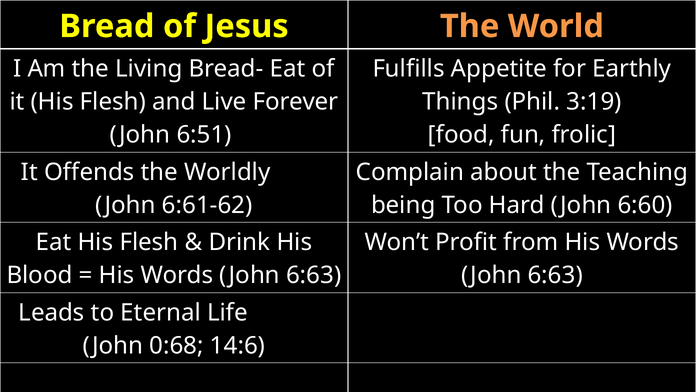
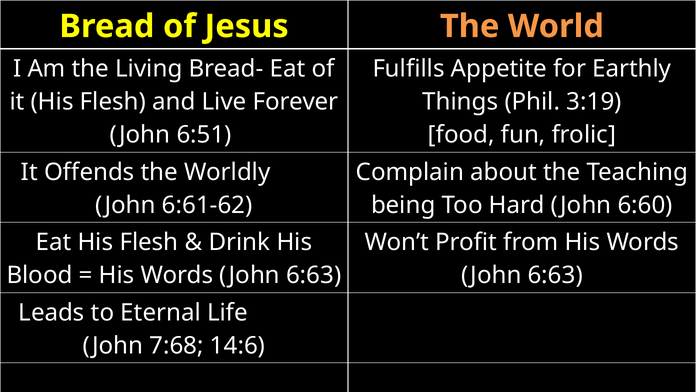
0:68: 0:68 -> 7:68 (177, 345)
